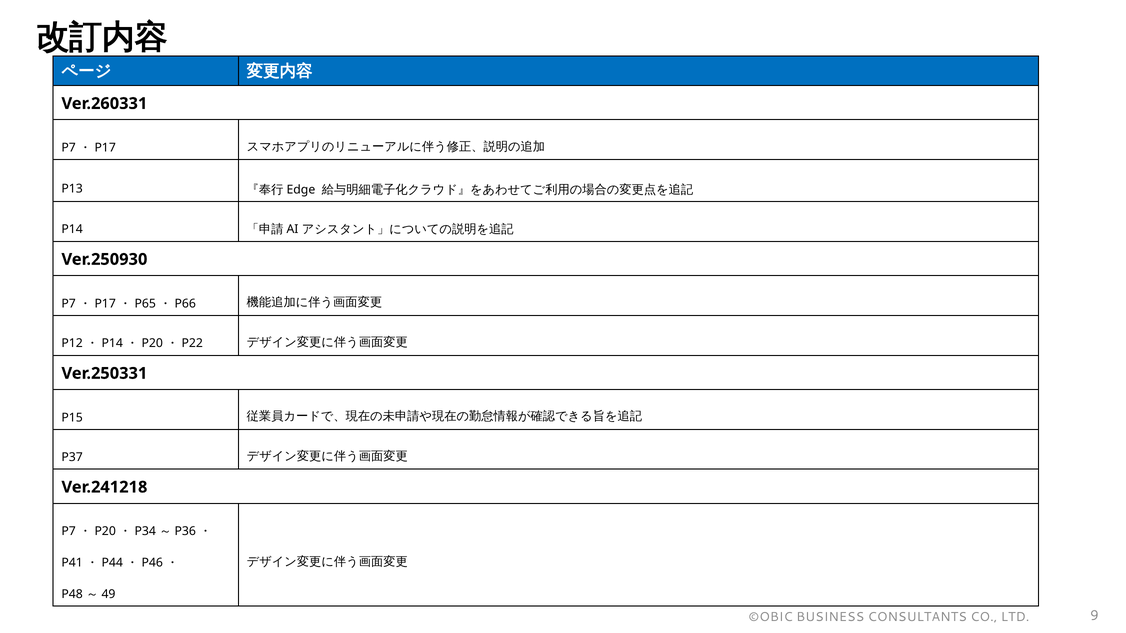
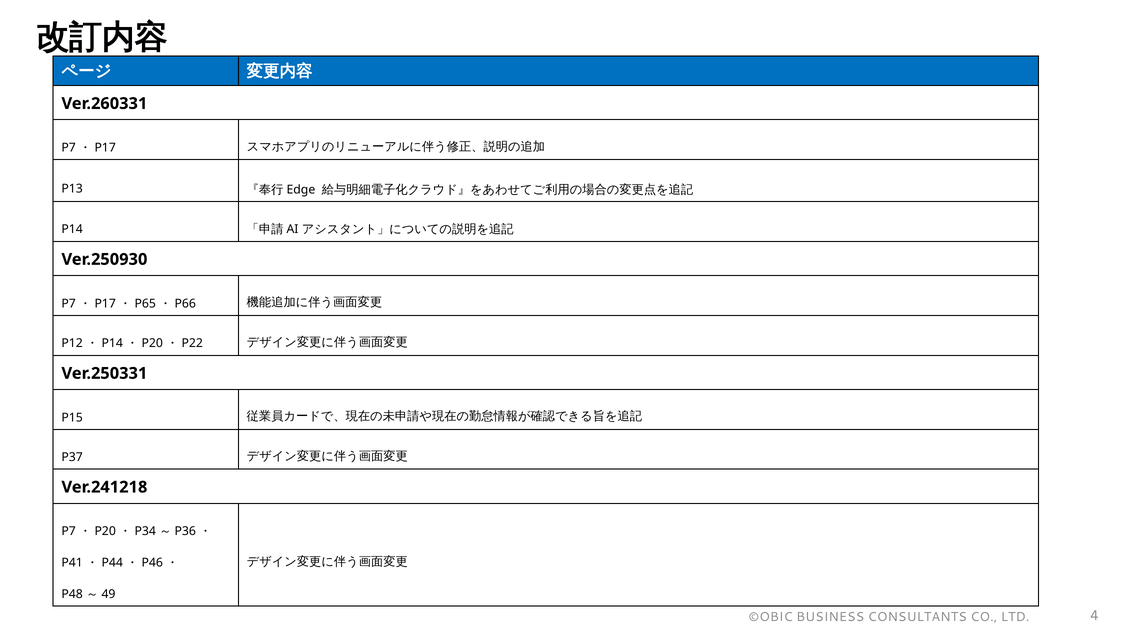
9: 9 -> 4 (1094, 616)
